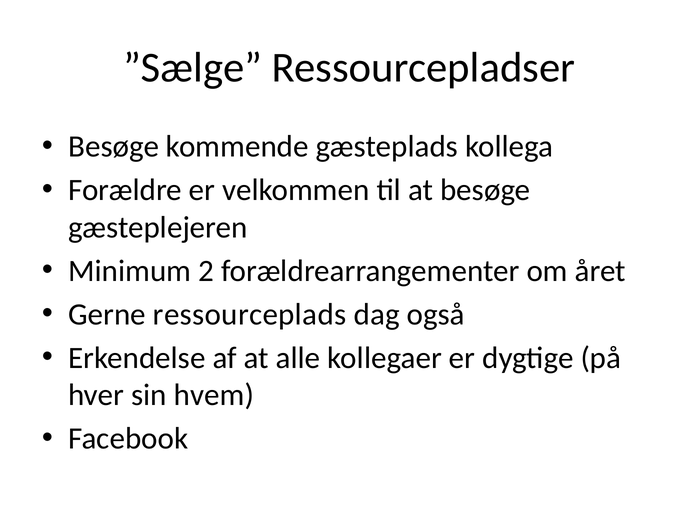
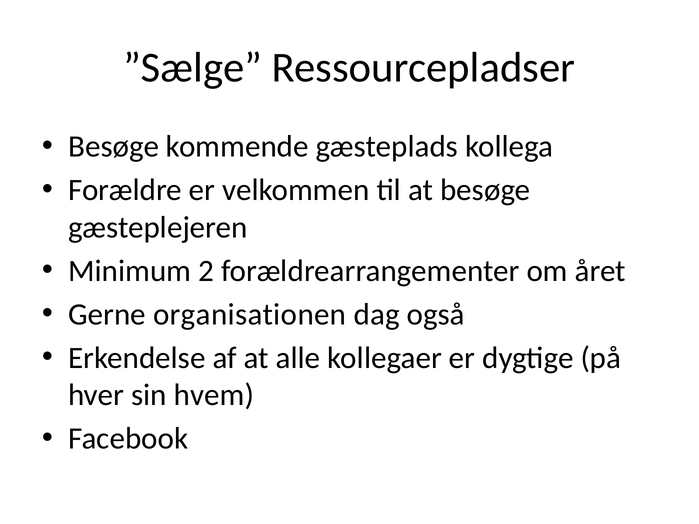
ressourceplads: ressourceplads -> organisationen (250, 314)
